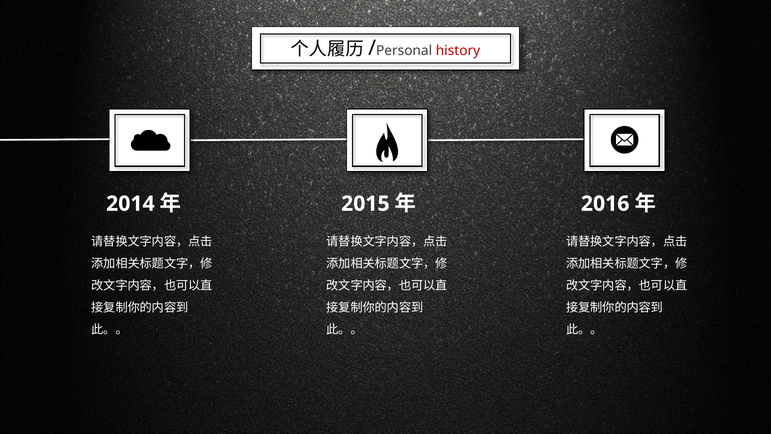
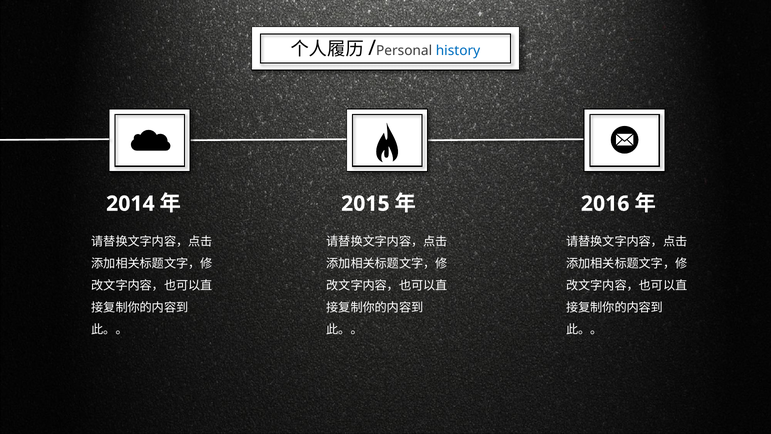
history colour: red -> blue (458, 51)
